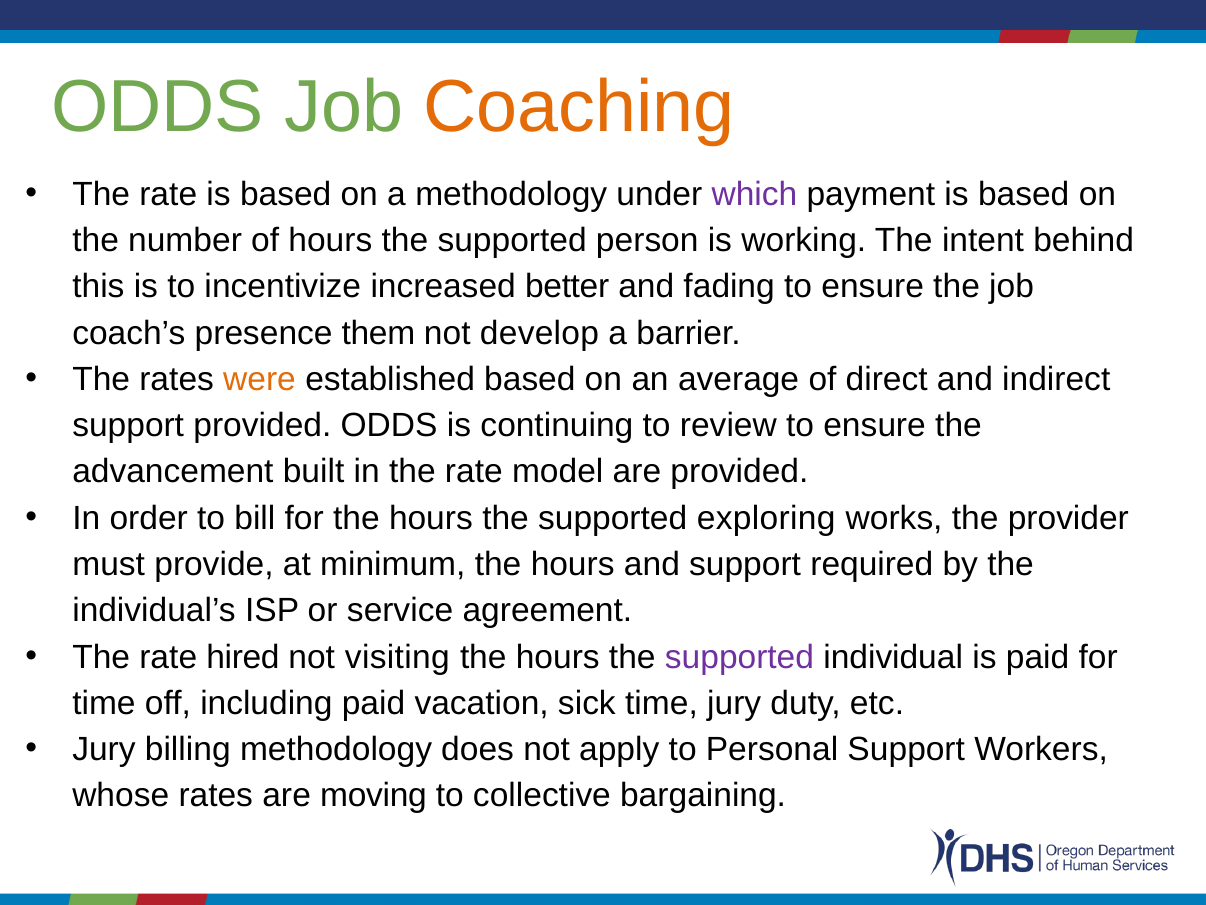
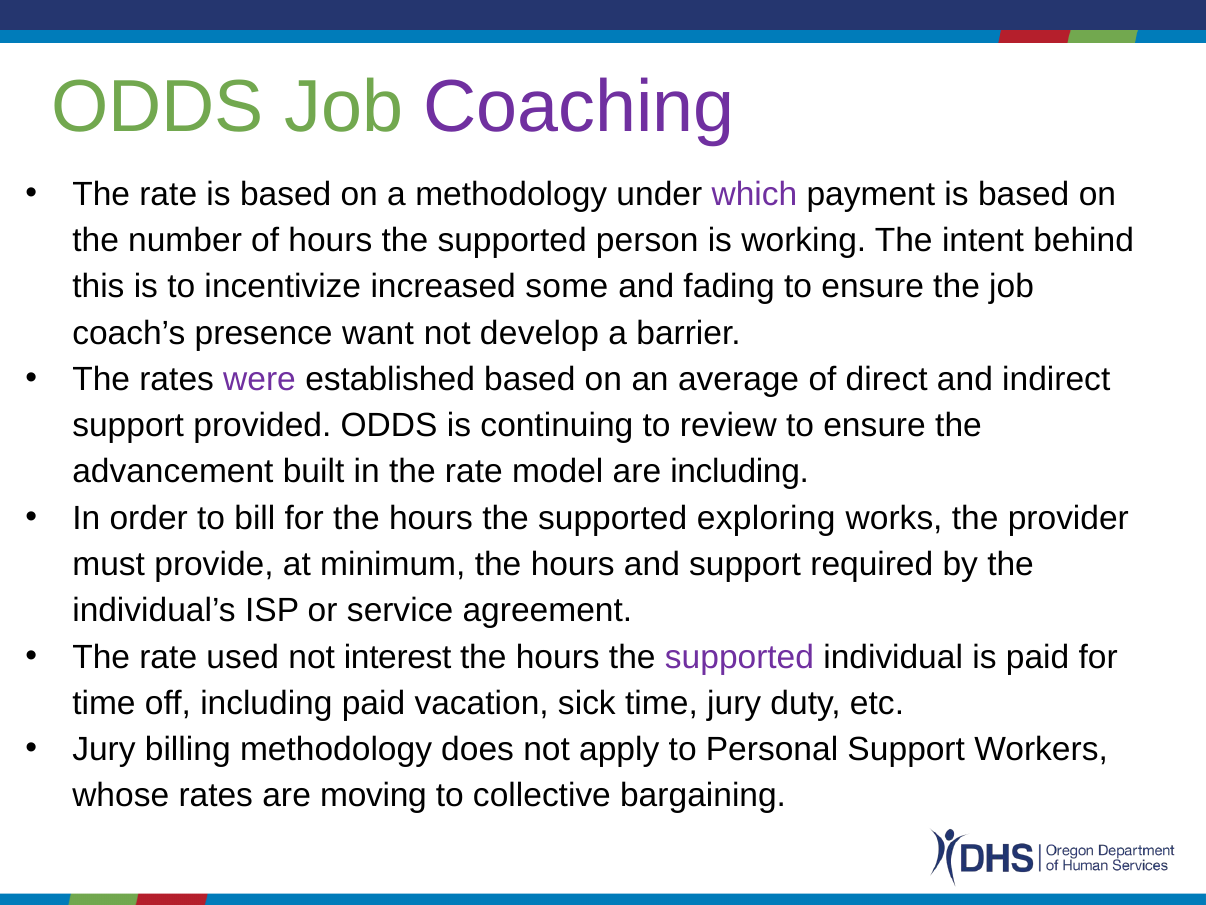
Coaching colour: orange -> purple (579, 107)
better: better -> some (567, 287)
them: them -> want (378, 333)
were colour: orange -> purple (260, 379)
are provided: provided -> including (740, 472)
hired: hired -> used (243, 657)
visiting: visiting -> interest (398, 657)
